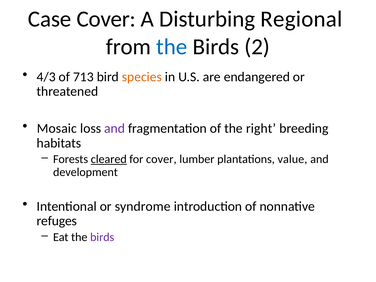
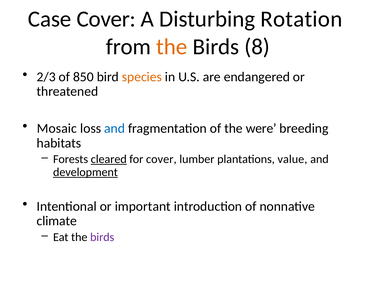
Regional: Regional -> Rotation (301, 19)
the colour: blue -> orange (172, 47)
2: 2 -> 8 (257, 47)
4/3: 4/3 -> 2/3 (46, 77)
713: 713 -> 850 (83, 77)
and colour: purple -> blue (115, 128)
right: right -> were (261, 128)
development underline: none -> present (85, 172)
syndrome: syndrome -> important (143, 206)
refuges: refuges -> climate (57, 221)
